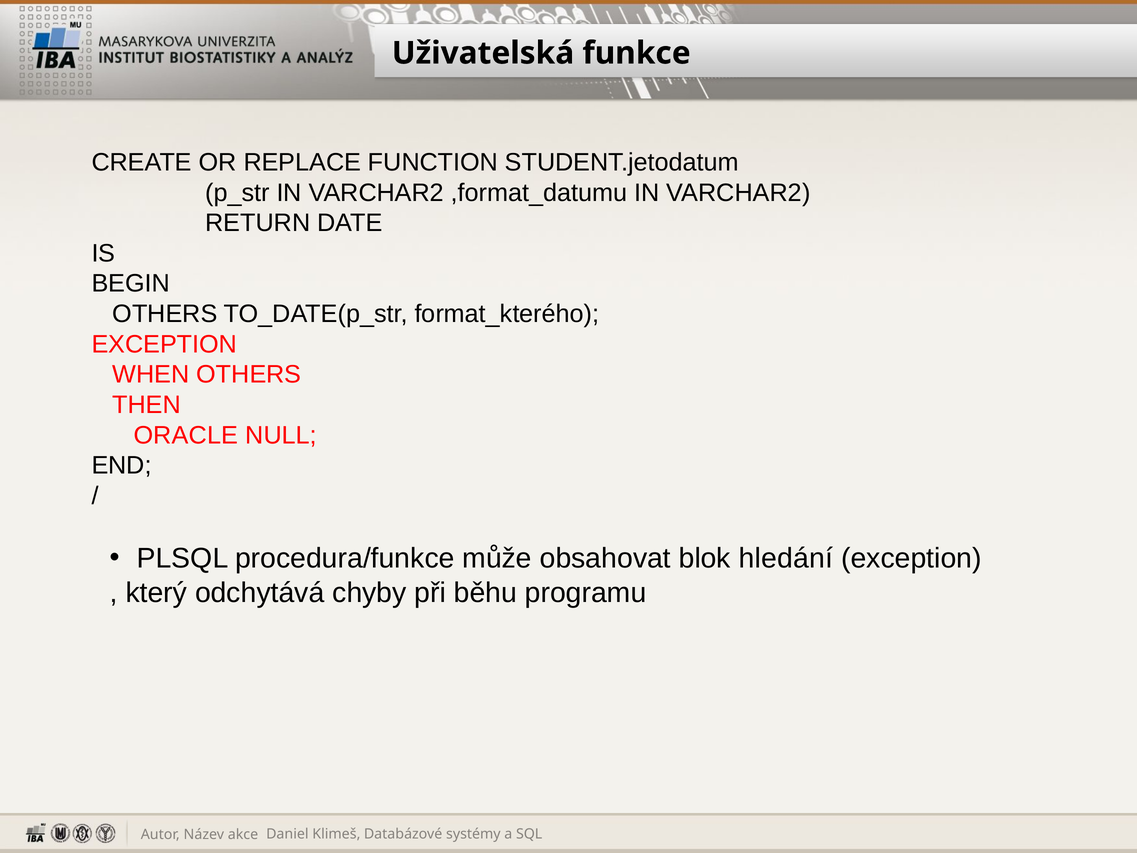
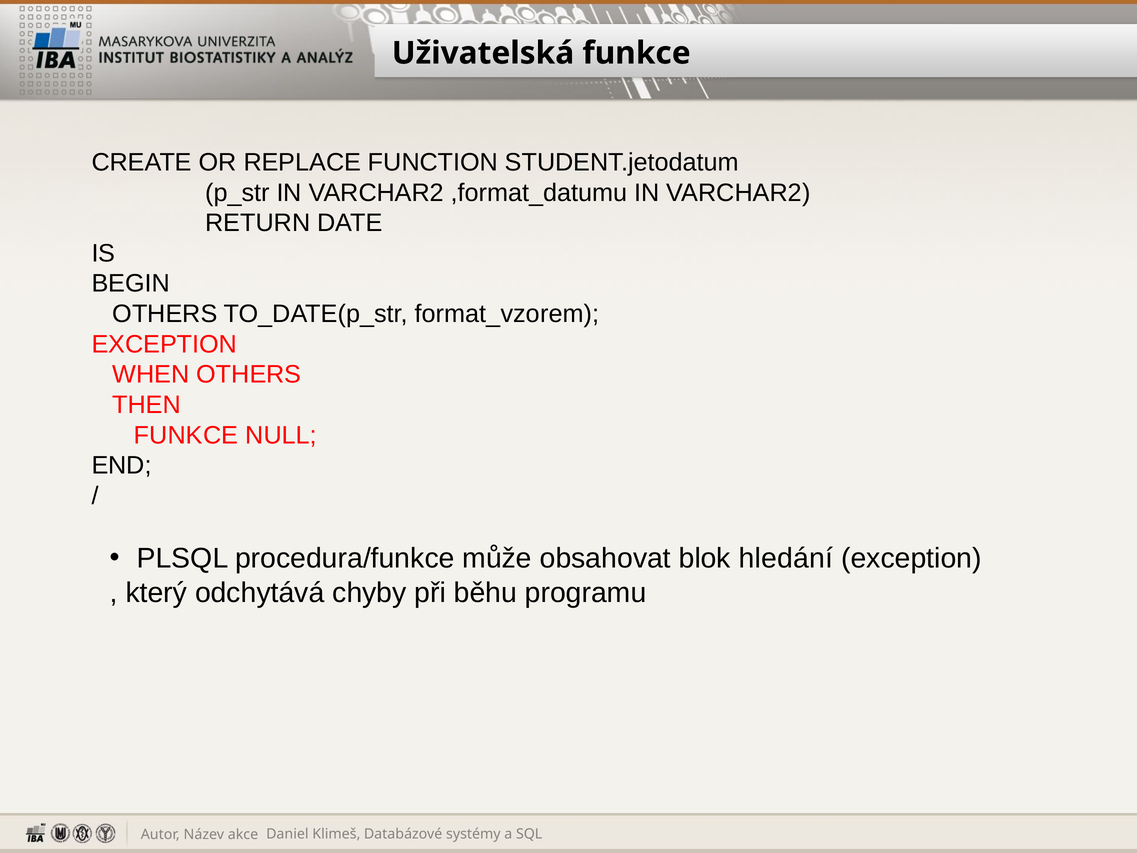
format_kterého: format_kterého -> format_vzorem (507, 314)
ORACLE: ORACLE -> FUNKCE (186, 435)
